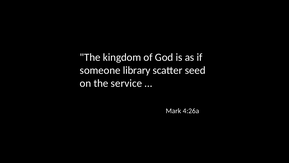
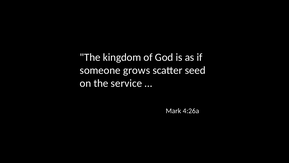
library: library -> grows (137, 70)
